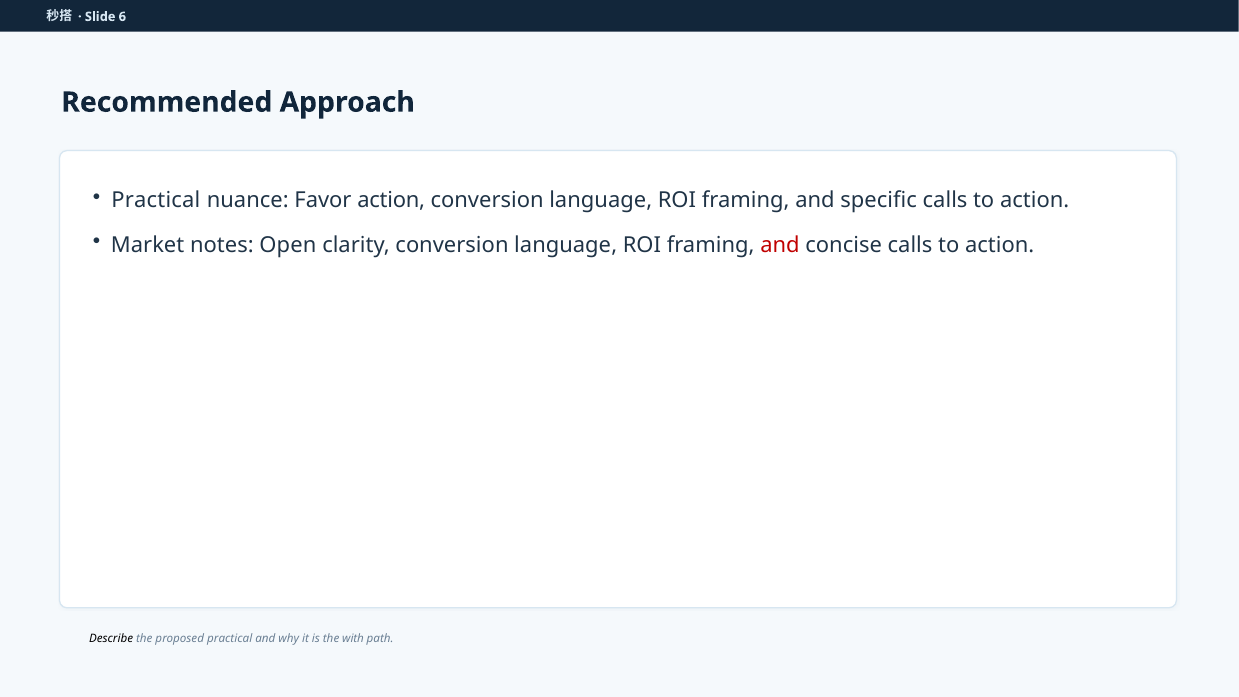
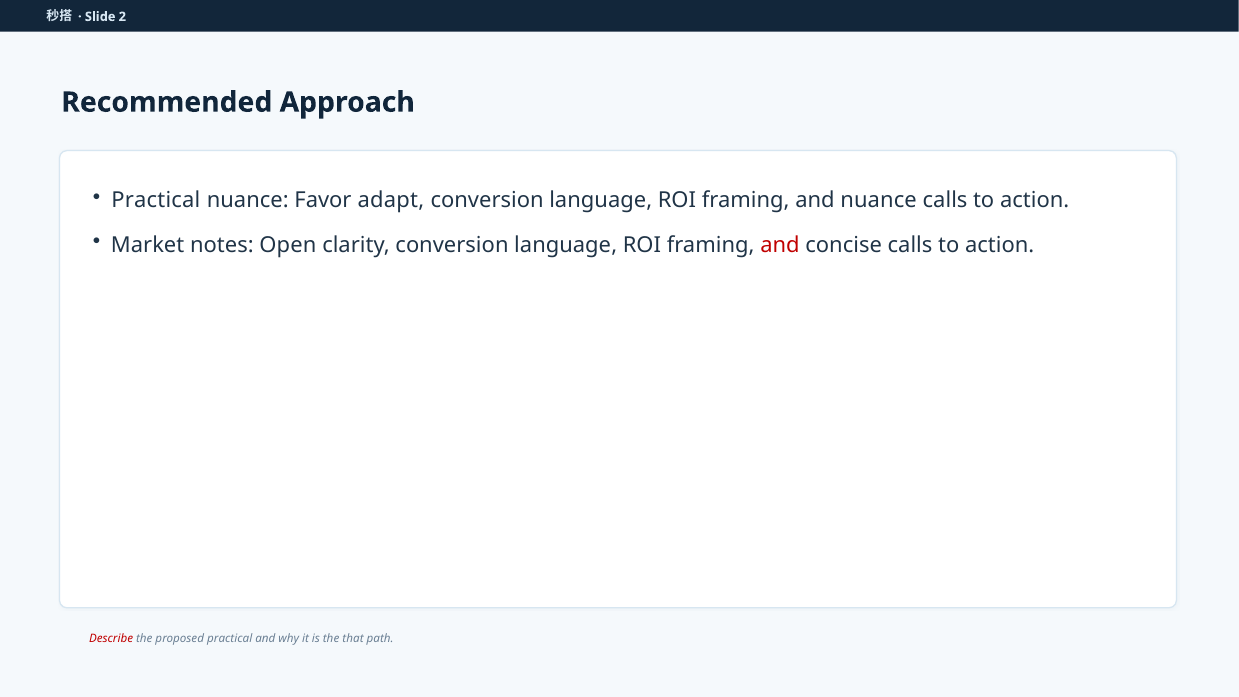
6: 6 -> 2 (122, 17)
Favor action: action -> adapt (391, 201)
and specific: specific -> nuance (879, 201)
Describe colour: black -> red (111, 638)
with: with -> that (353, 638)
